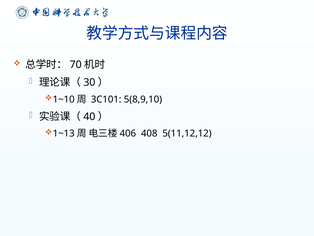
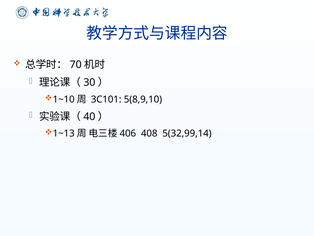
5(11,12,12: 5(11,12,12 -> 5(32,99,14 (187, 133)
